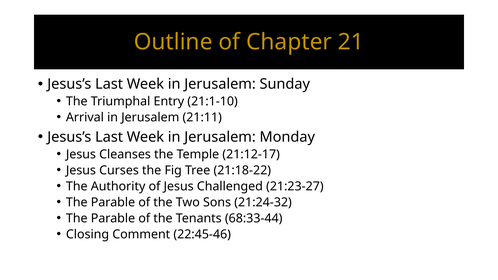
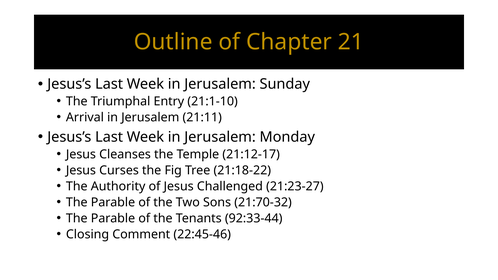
21:24-32: 21:24-32 -> 21:70-32 (263, 202)
68:33-44: 68:33-44 -> 92:33-44 (254, 218)
